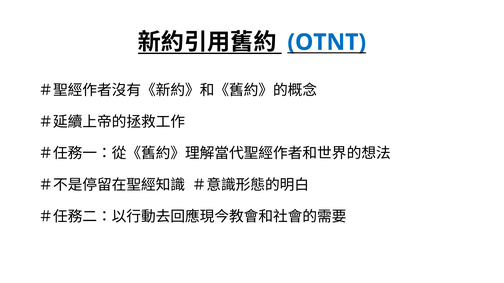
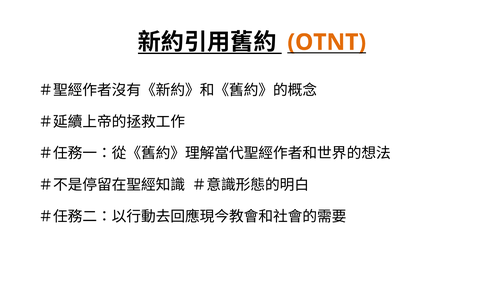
OTNT colour: blue -> orange (327, 42)
